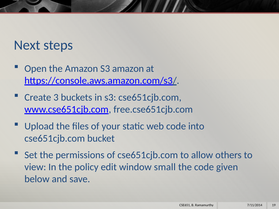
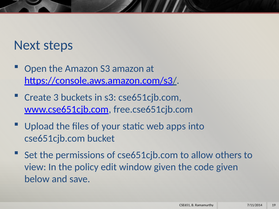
web code: code -> apps (176, 126)
window small: small -> given (165, 167)
